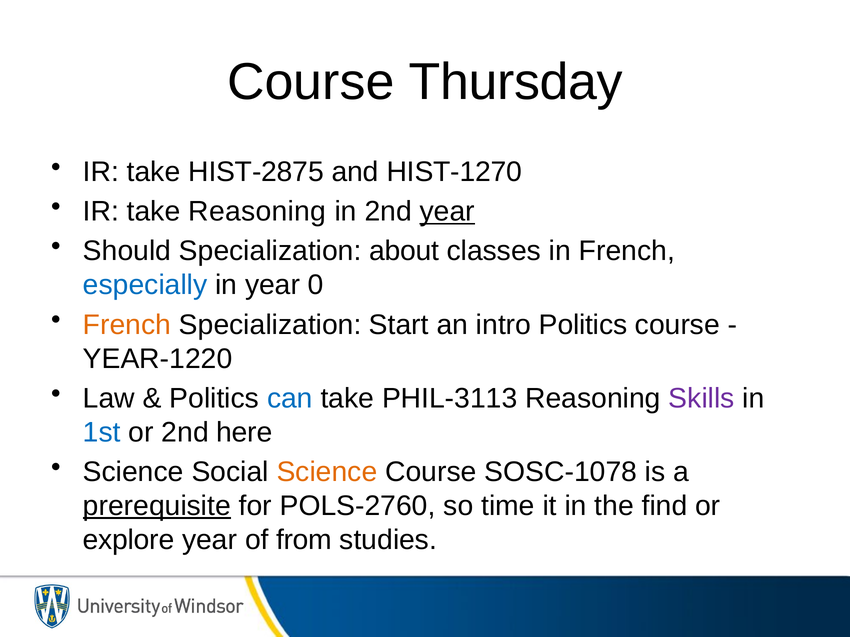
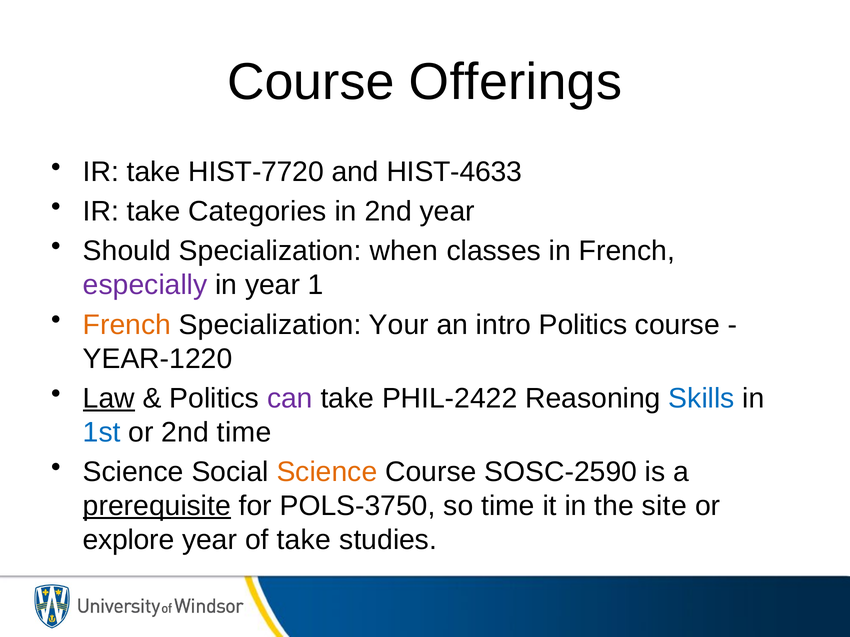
Thursday: Thursday -> Offerings (516, 82)
HIST-2875: HIST-2875 -> HIST-7720 (256, 172)
HIST-1270: HIST-1270 -> HIST-4633 (454, 172)
take Reasoning: Reasoning -> Categories (257, 212)
year underline: present -> none (447, 212)
about: about -> when (404, 251)
especially colour: blue -> purple (145, 285)
0: 0 -> 1 (316, 285)
Start: Start -> Your (399, 325)
Law underline: none -> present (109, 399)
can colour: blue -> purple (290, 399)
PHIL-3113: PHIL-3113 -> PHIL-2422 (450, 399)
Skills colour: purple -> blue (702, 399)
2nd here: here -> time (244, 433)
SOSC-1078: SOSC-1078 -> SOSC-2590 (561, 472)
POLS-2760: POLS-2760 -> POLS-3750 (358, 506)
find: find -> site (664, 506)
of from: from -> take (304, 540)
